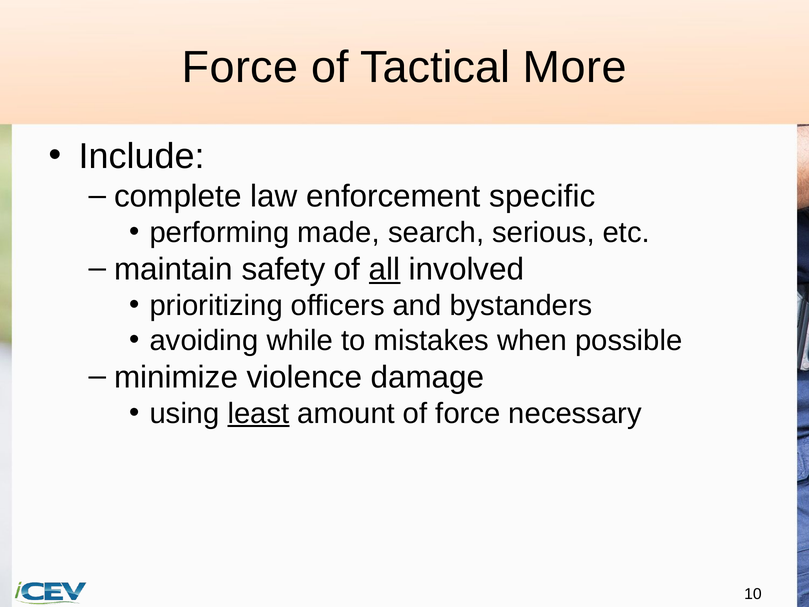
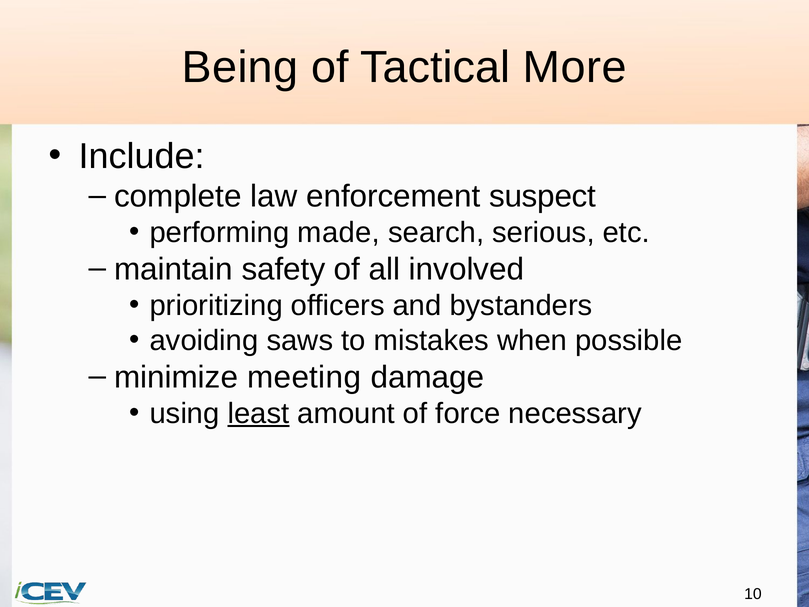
Force: Force -> Being (240, 67)
specific: specific -> suspect (543, 196)
all underline: present -> none (385, 269)
while: while -> saws (300, 340)
violence: violence -> meeting (304, 377)
